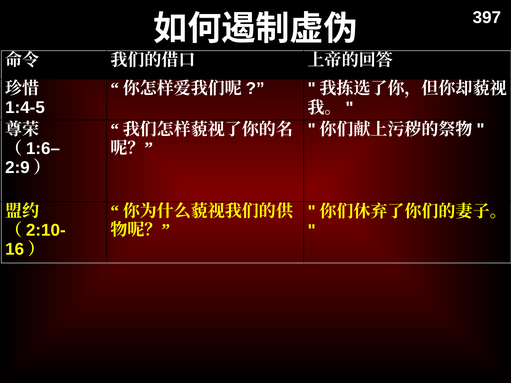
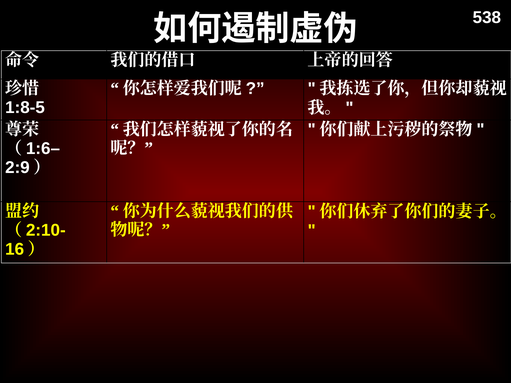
397: 397 -> 538 (487, 18)
1:4-5: 1:4-5 -> 1:8-5 (25, 108)
